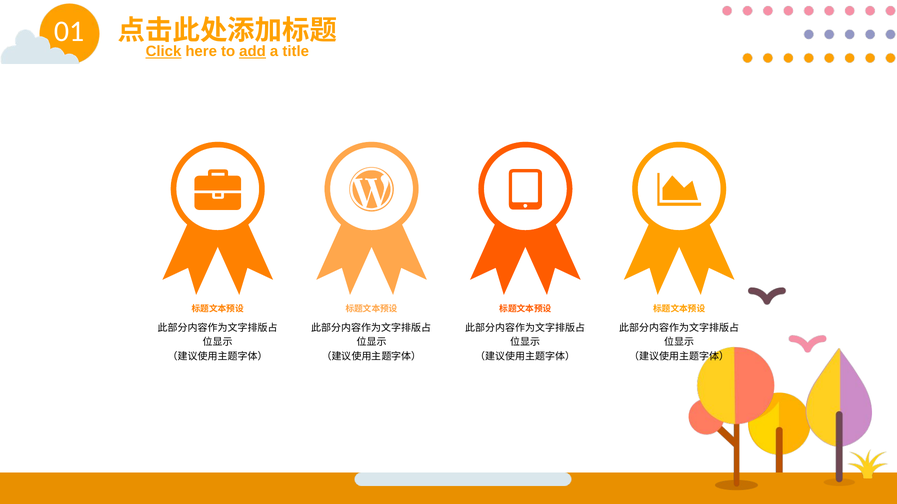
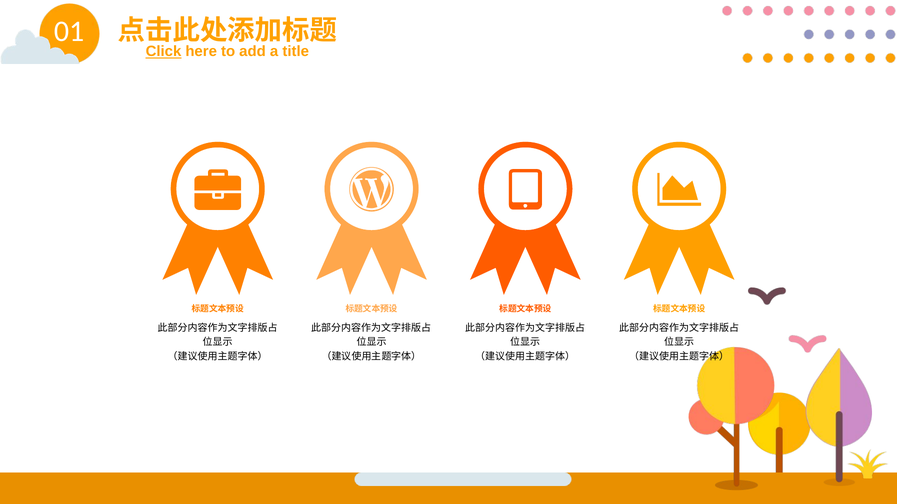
add underline: present -> none (253, 52)
